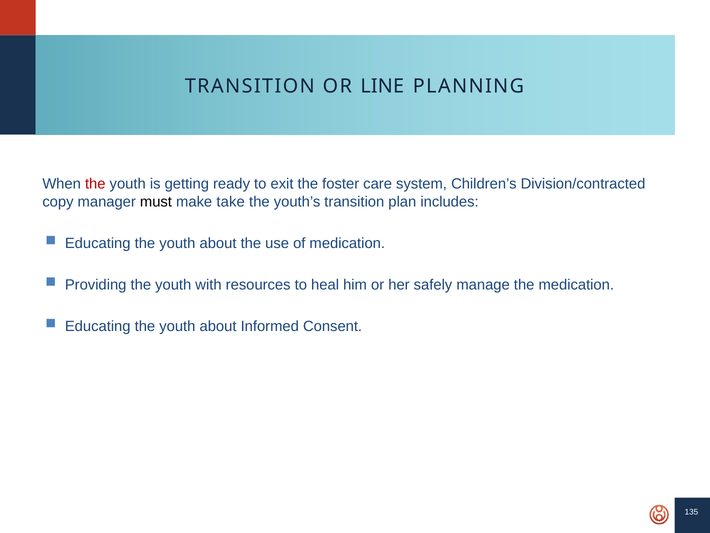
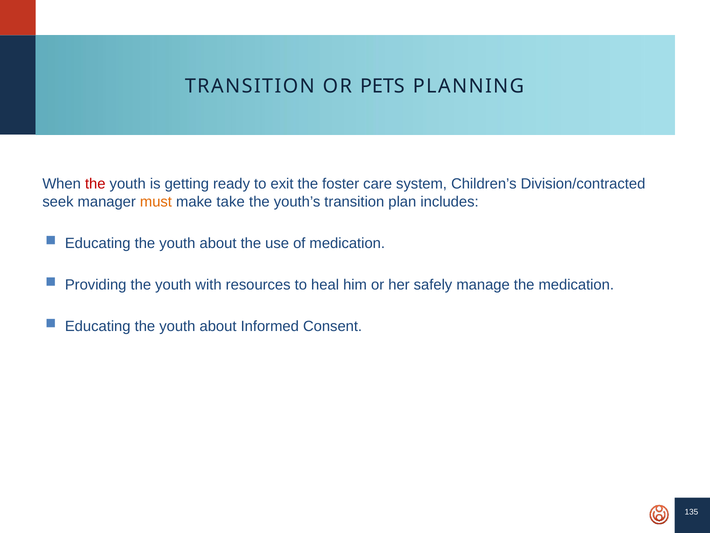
LINE: LINE -> PETS (382, 86)
copy: copy -> seek (58, 202)
must colour: black -> orange (156, 202)
